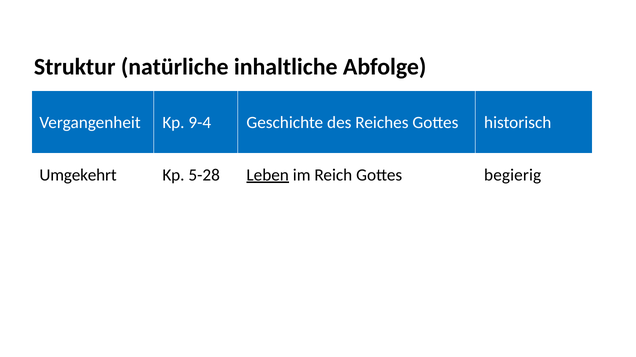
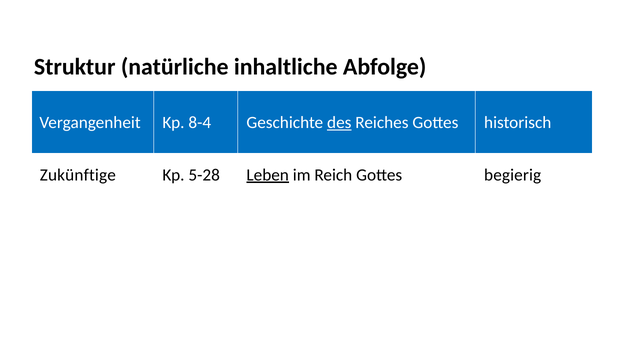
9-4: 9-4 -> 8-4 (200, 123)
des underline: none -> present (339, 123)
Umgekehrt: Umgekehrt -> Zukünftige (78, 175)
